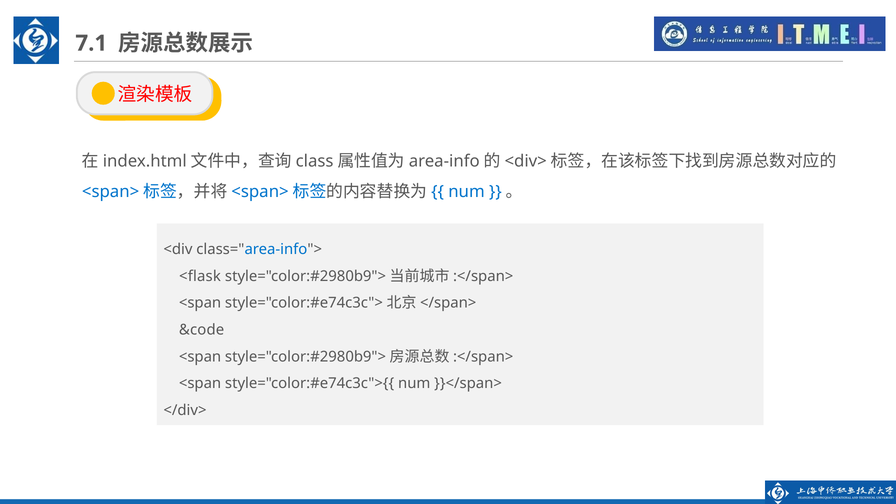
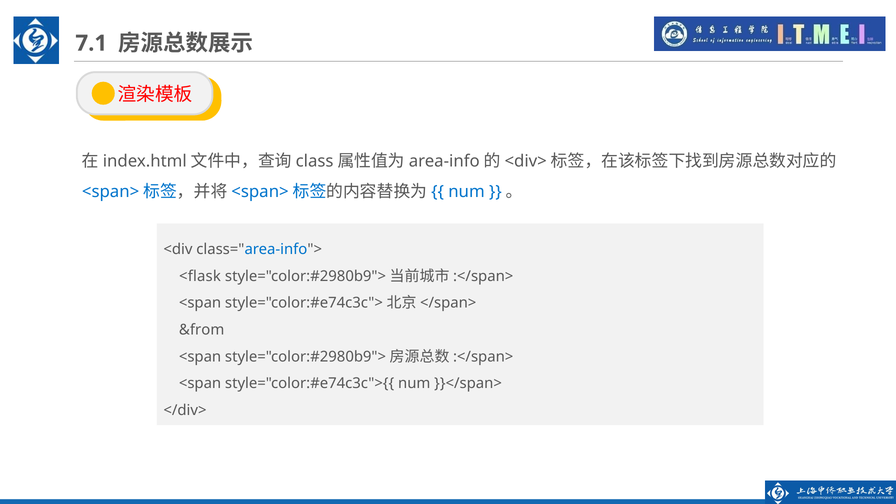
&code: &code -> &from (202, 330)
